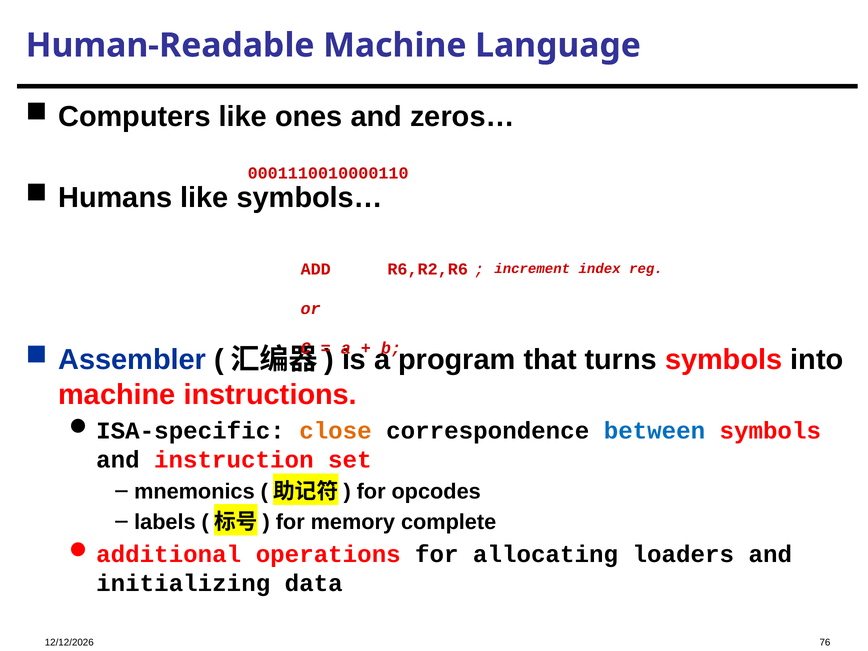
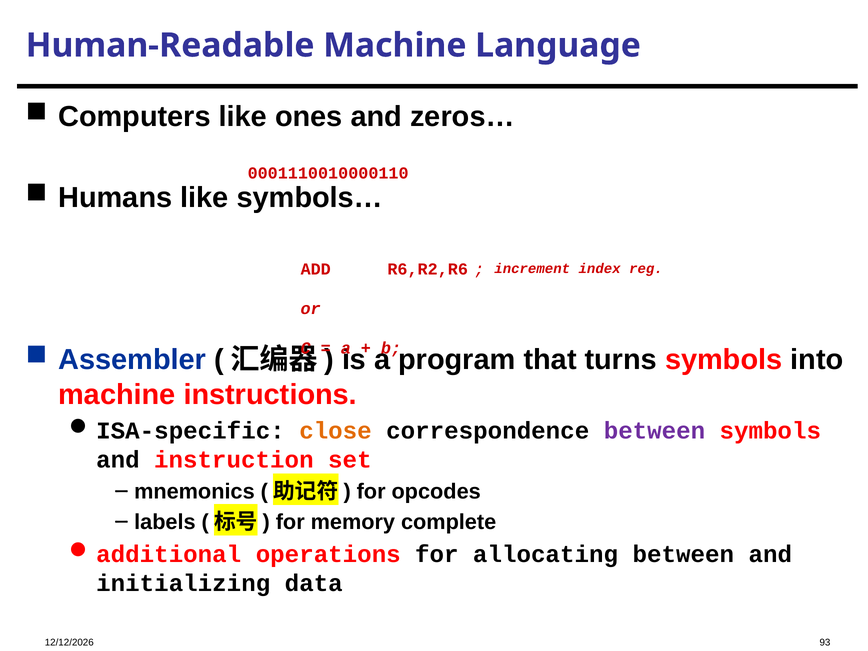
between colour: blue -> purple (654, 431)
allocating loaders: loaders -> between (683, 554)
76: 76 -> 93 (825, 643)
